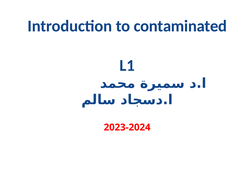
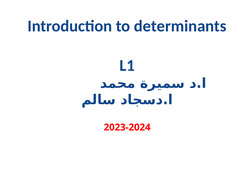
contaminated: contaminated -> determinants (180, 26)
